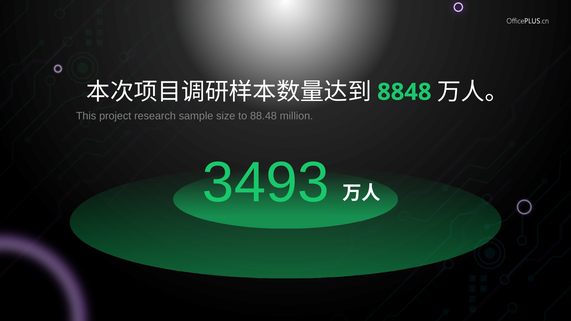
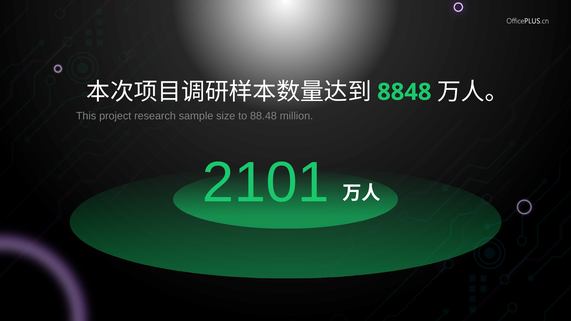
3493: 3493 -> 2101 (266, 183)
